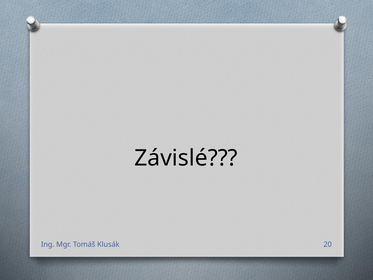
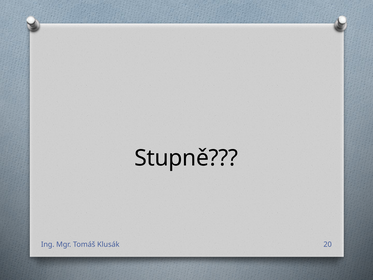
Závislé: Závislé -> Stupně (186, 158)
